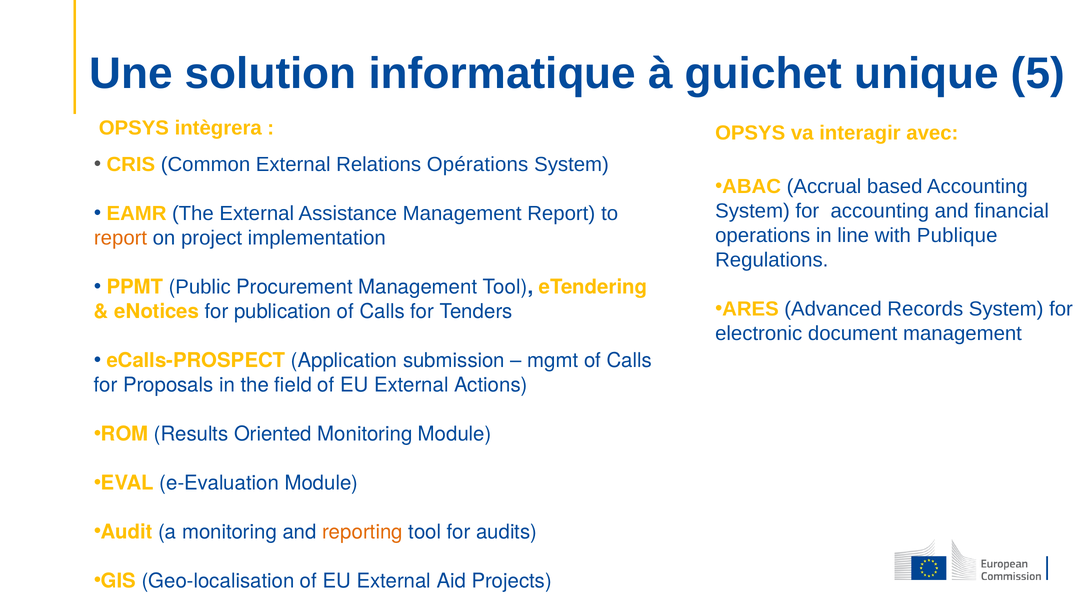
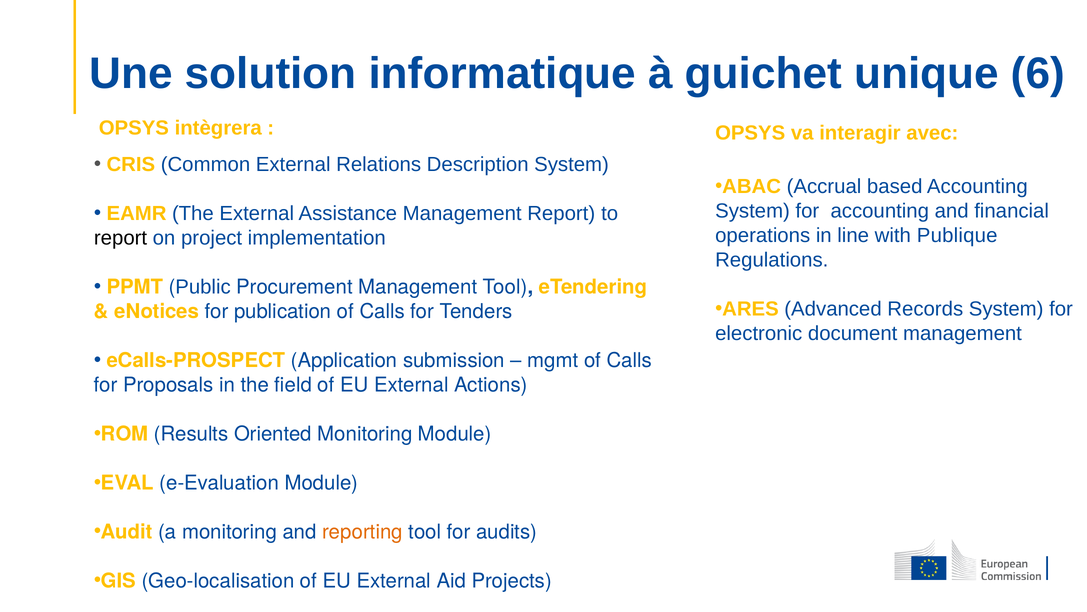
5: 5 -> 6 (1038, 74)
Opérations: Opérations -> Description (478, 164)
report colour: orange -> black (121, 238)
